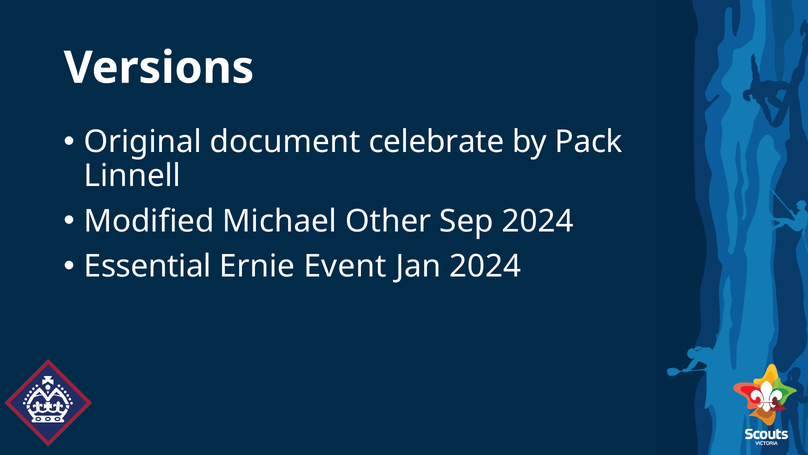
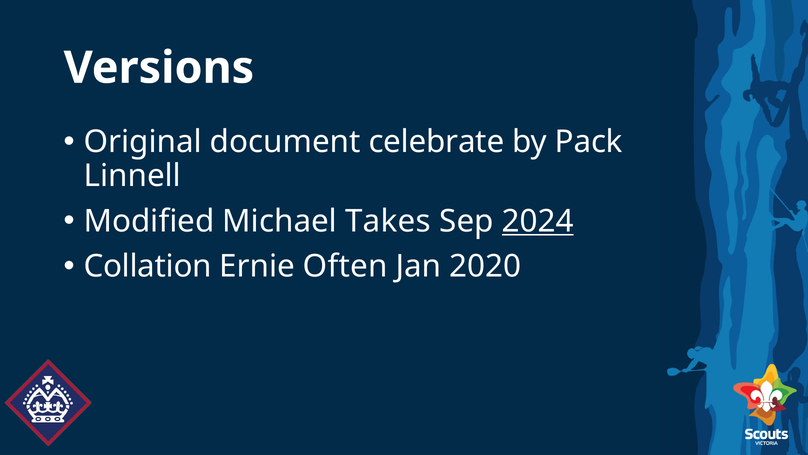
Other: Other -> Takes (388, 221)
2024 underline: none -> present (538, 221)
Essential: Essential -> Collation (148, 266)
Event: Event -> Often (345, 266)
Jan 2024: 2024 -> 2020 (485, 266)
